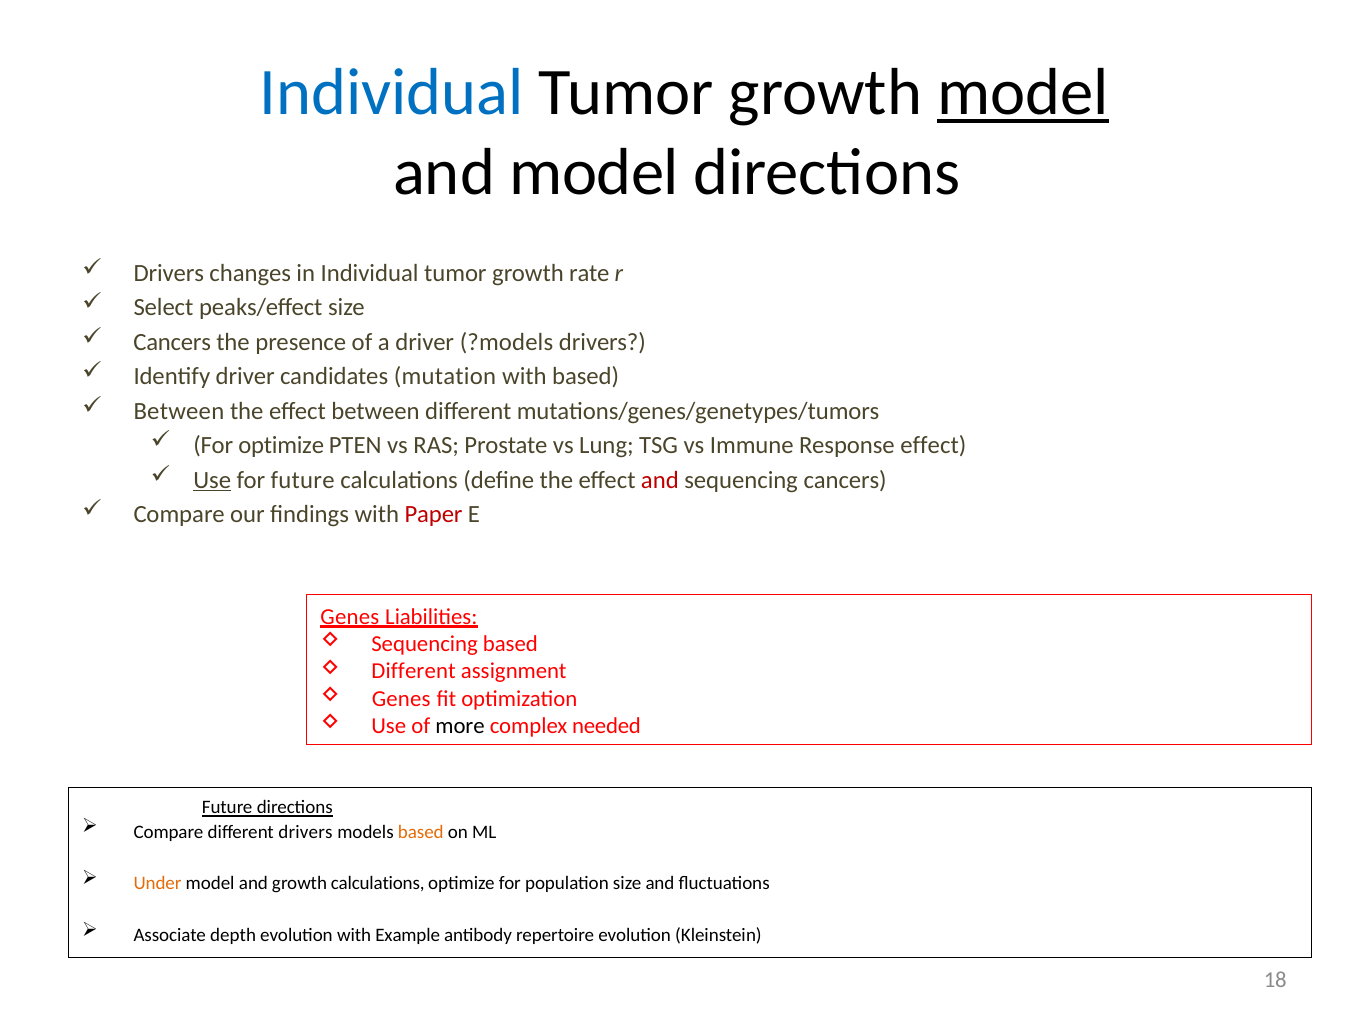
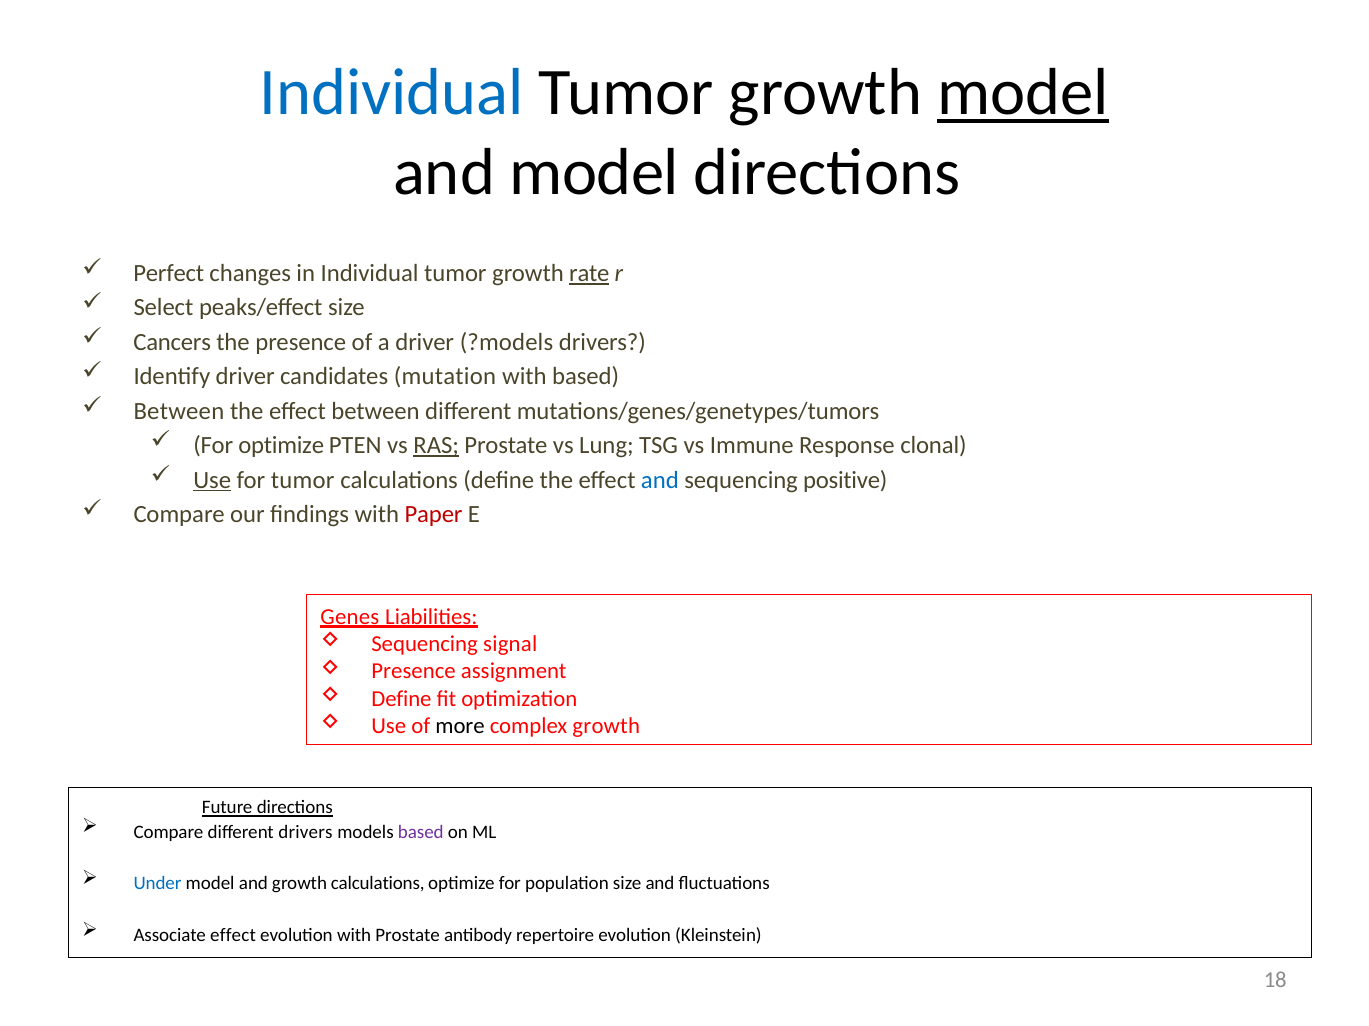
Drivers: Drivers -> Perfect (169, 273)
rate underline: none -> present (589, 273)
RAS underline: none -> present (436, 446)
Response effect: effect -> clonal (933, 446)
for future: future -> tumor (303, 480)
and colour: red -> blue (660, 480)
sequencing cancers: cancers -> positive (845, 480)
Sequencing based: based -> signal (510, 644)
Different: Different -> Presence (414, 672)
Genes: Genes -> Define (401, 699)
complex needed: needed -> growth (606, 727)
based colour: orange -> purple (421, 833)
Under colour: orange -> blue (157, 884)
Associate depth: depth -> effect (233, 936)
with Example: Example -> Prostate (408, 936)
